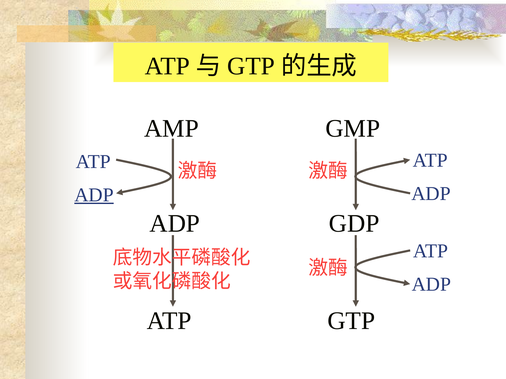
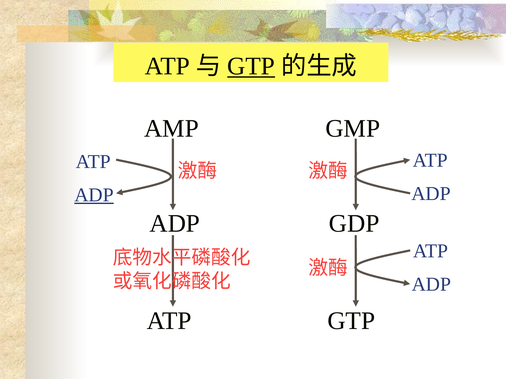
GTP underline: none -> present (251, 66)
